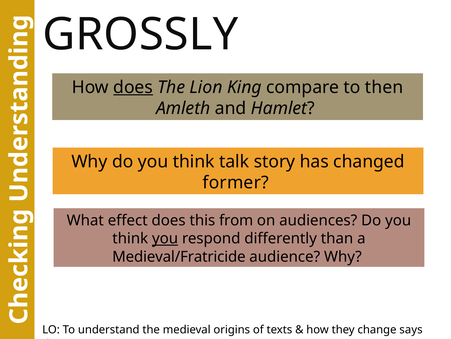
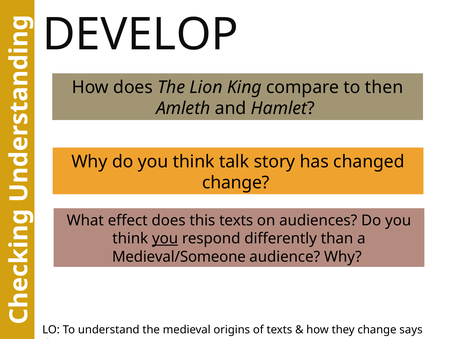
GROSSLY: GROSSLY -> DEVELOP (140, 34)
does underline: present -> none (133, 87)
former: former -> change (236, 182)
this from: from -> texts (236, 220)
Medieval/Fratricide: Medieval/Fratricide -> Medieval/Someone (179, 256)
